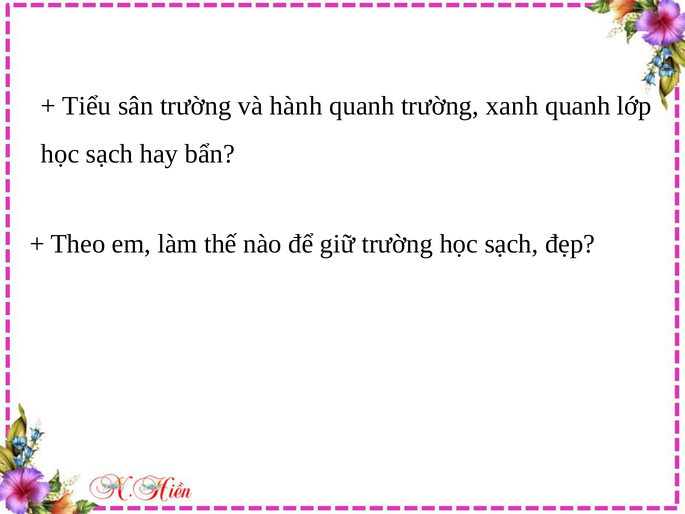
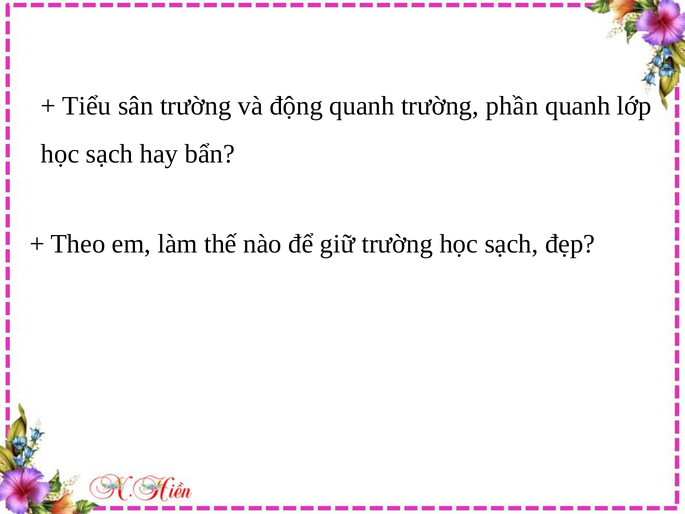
hành: hành -> động (296, 106)
xanh: xanh -> phần (512, 106)
